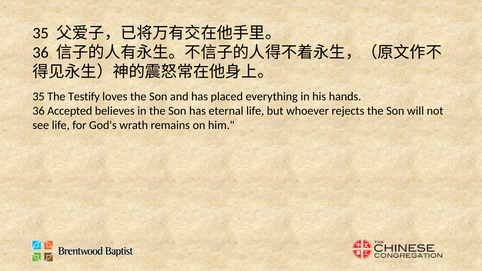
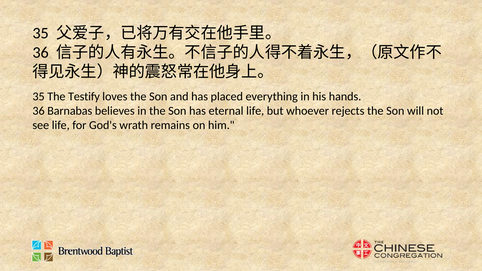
Accepted: Accepted -> Barnabas (70, 111)
